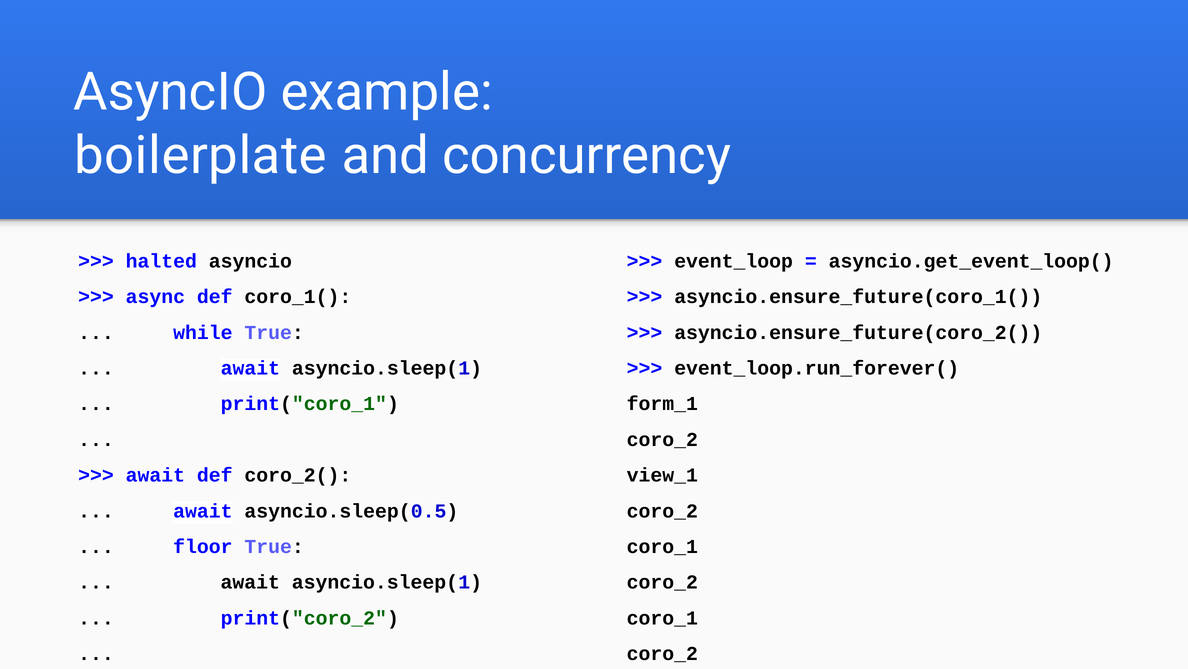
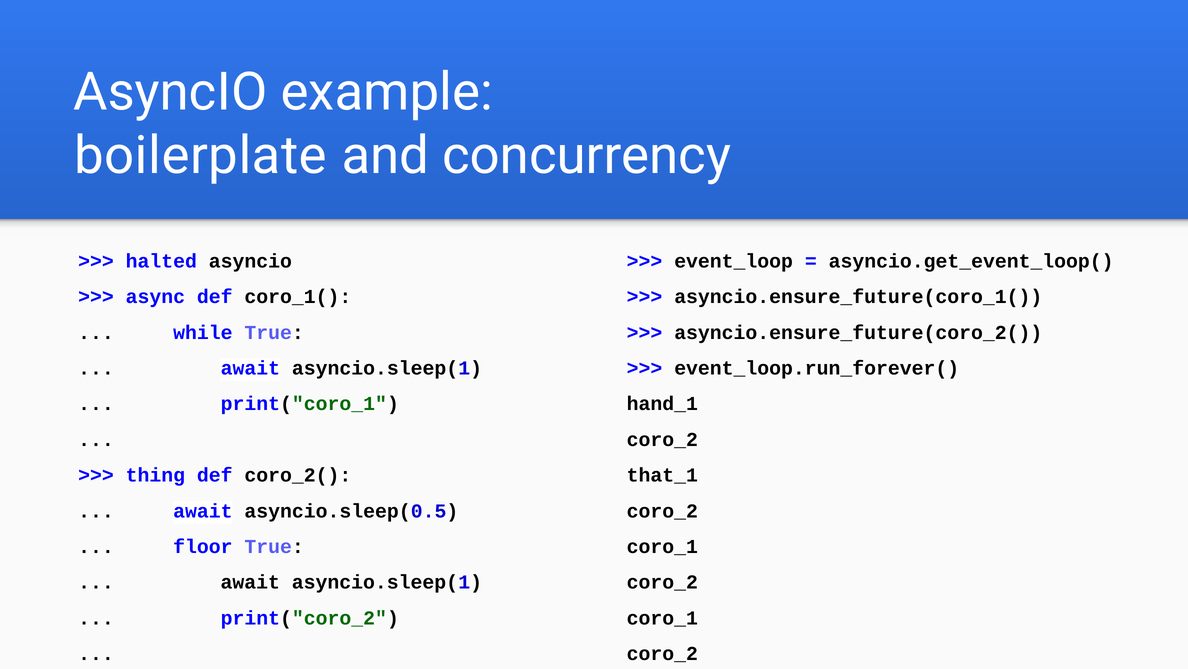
form_1: form_1 -> hand_1 (662, 404)
await: await -> thing (155, 475)
view_1: view_1 -> that_1 (662, 475)
